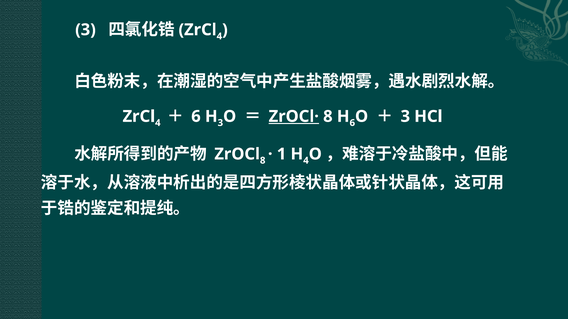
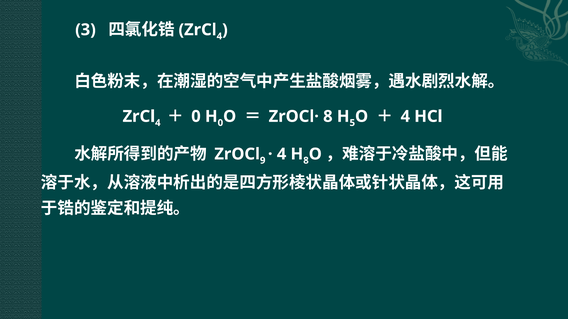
6: 6 -> 0 (196, 117)
3: 3 -> 0 (220, 123)
ZrOCl· underline: present -> none (294, 117)
6: 6 -> 5 (352, 123)
3: 3 -> 4 (405, 117)
8: 8 -> 9 (263, 161)
1: 1 -> 4 (282, 154)
4: 4 -> 8 (306, 161)
